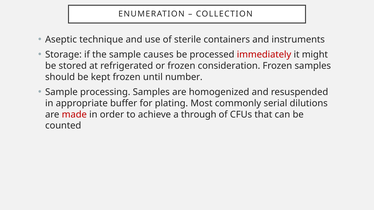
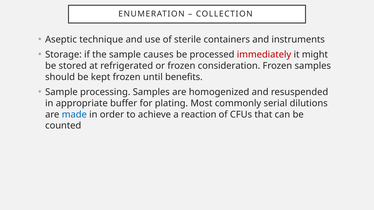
number: number -> benefits (184, 77)
made colour: red -> blue (74, 115)
through: through -> reaction (199, 115)
